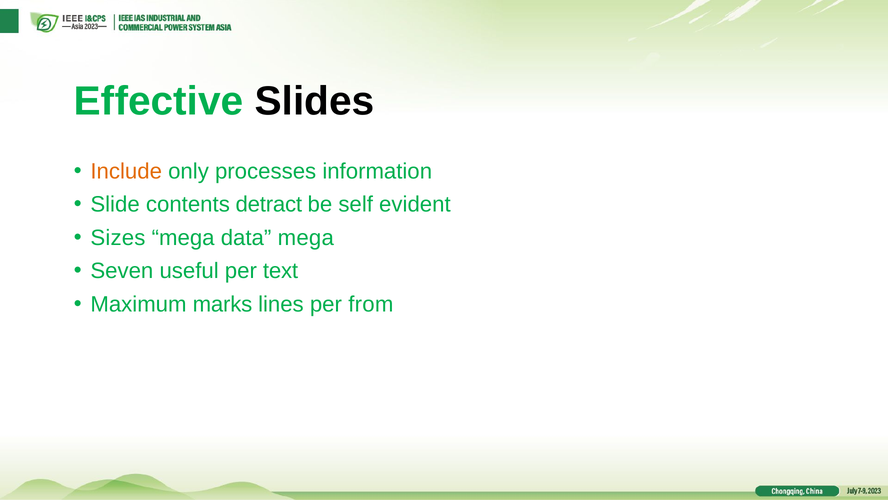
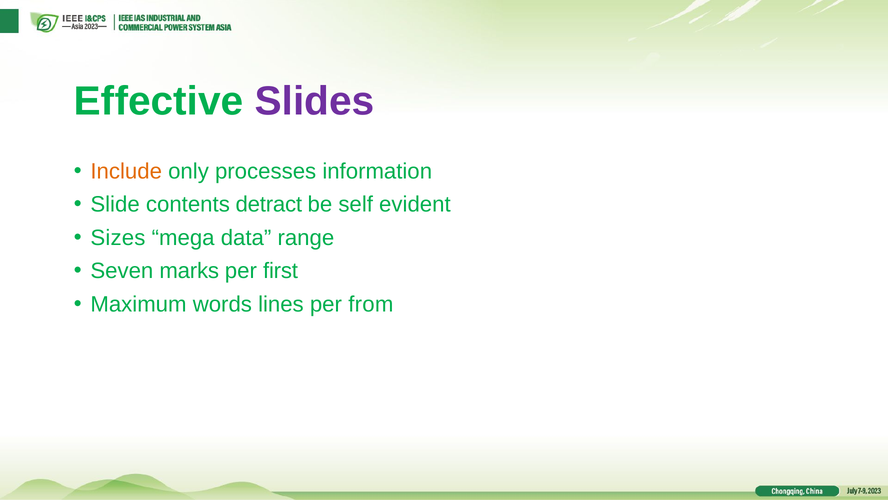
Slides colour: black -> purple (314, 101)
data mega: mega -> range (306, 238)
useful: useful -> marks (189, 271)
text: text -> first (281, 271)
marks: marks -> words (222, 304)
